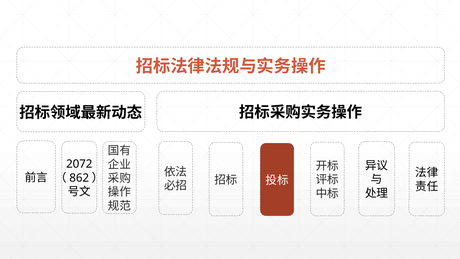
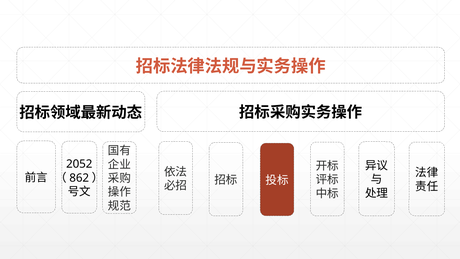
2072: 2072 -> 2052 (79, 164)
